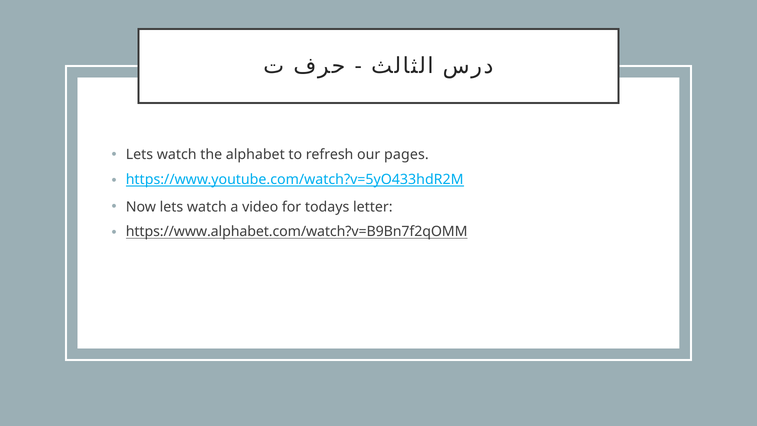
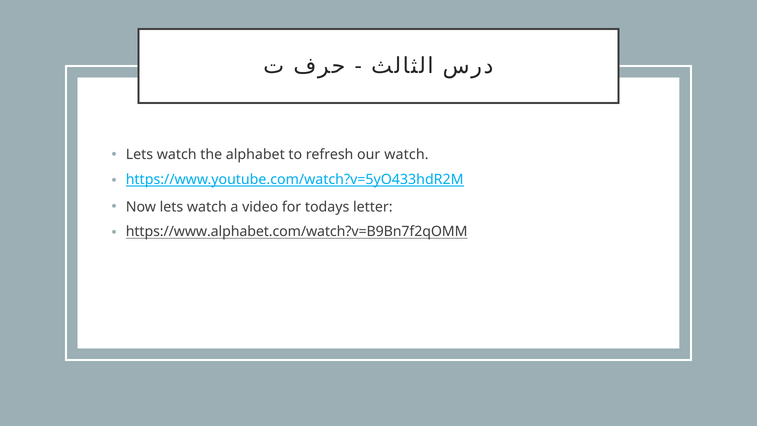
our pages: pages -> watch (406, 155)
